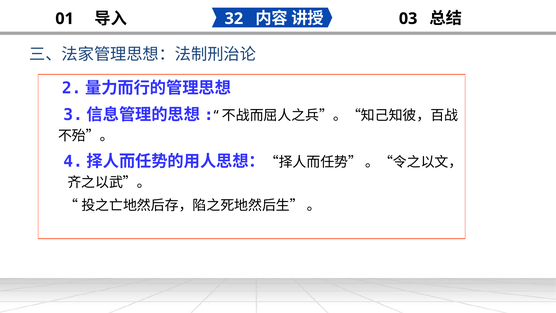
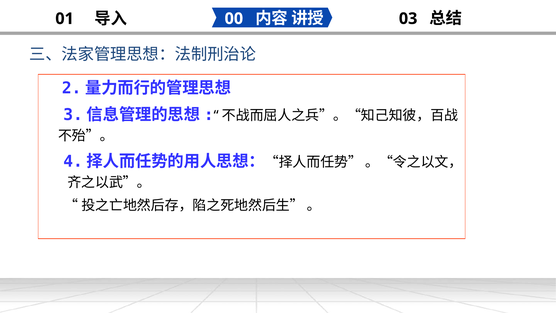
32: 32 -> 00 (234, 19)
